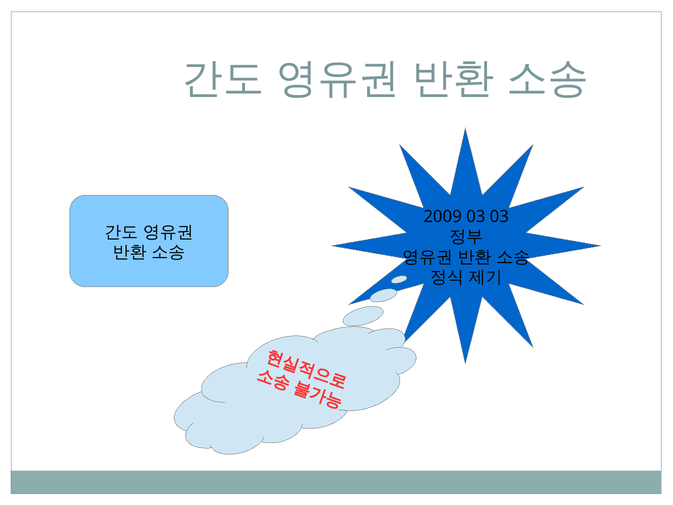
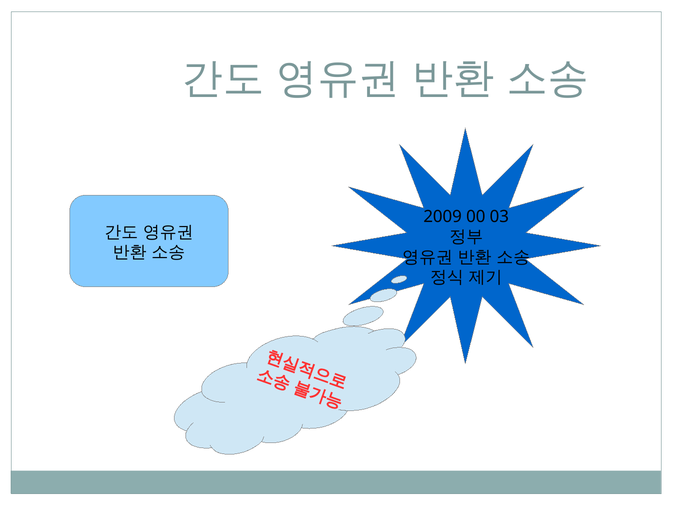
2009 03: 03 -> 00 (476, 217)
